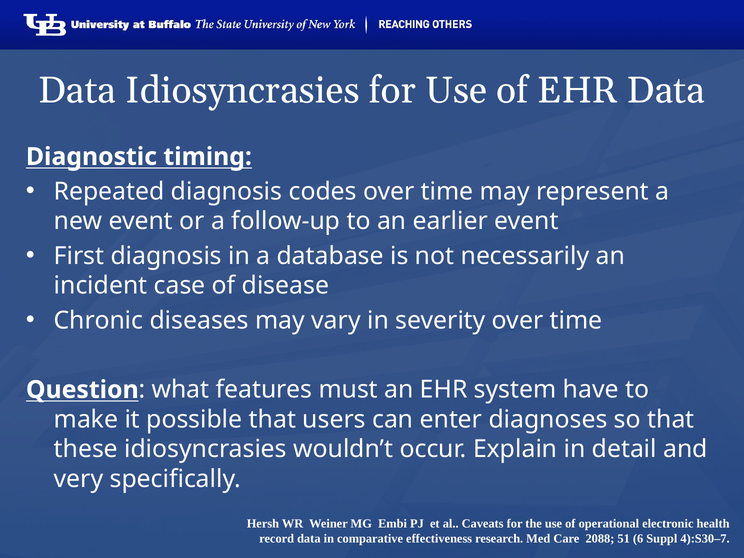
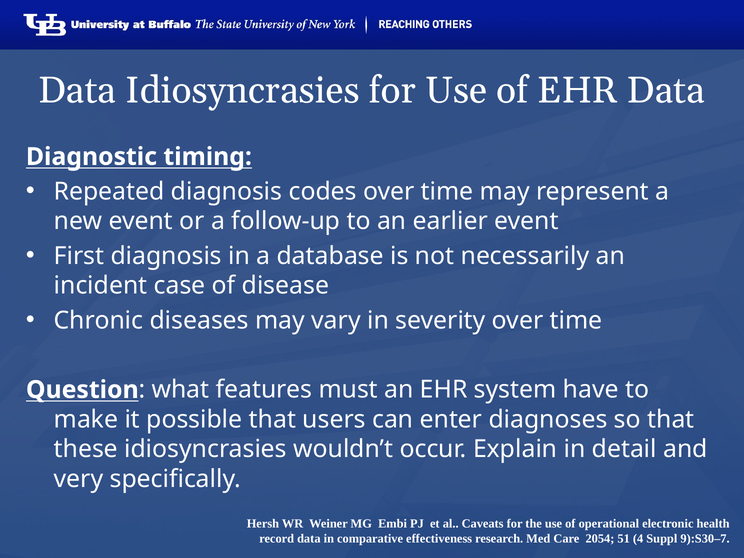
2088: 2088 -> 2054 (600, 539)
6: 6 -> 4 (638, 539)
4):S30–7: 4):S30–7 -> 9):S30–7 (705, 539)
